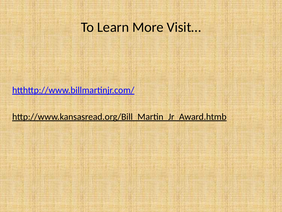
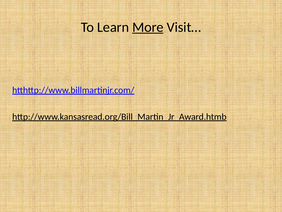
More underline: none -> present (148, 27)
